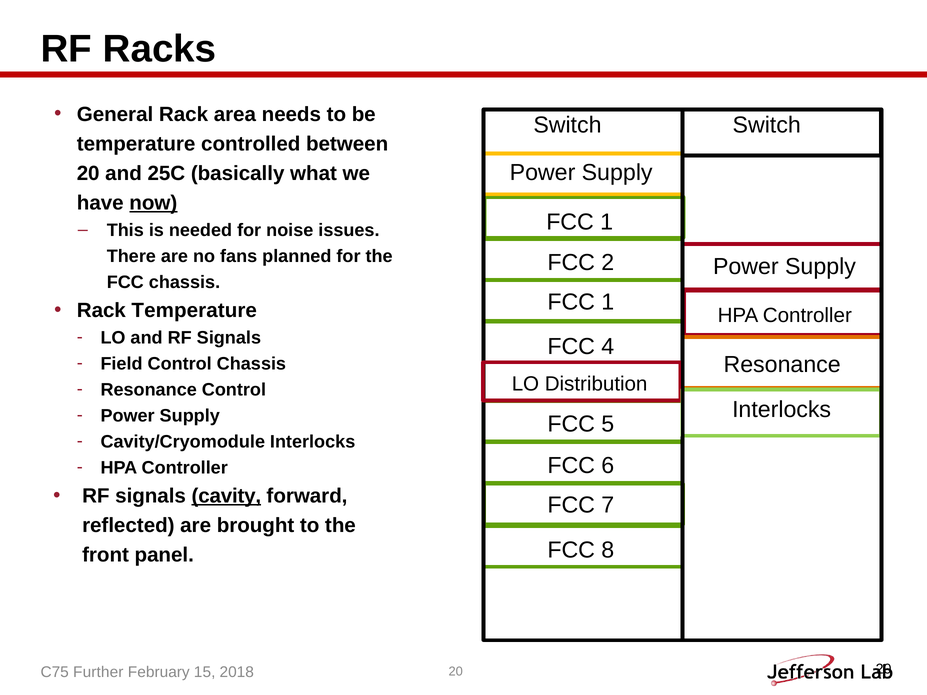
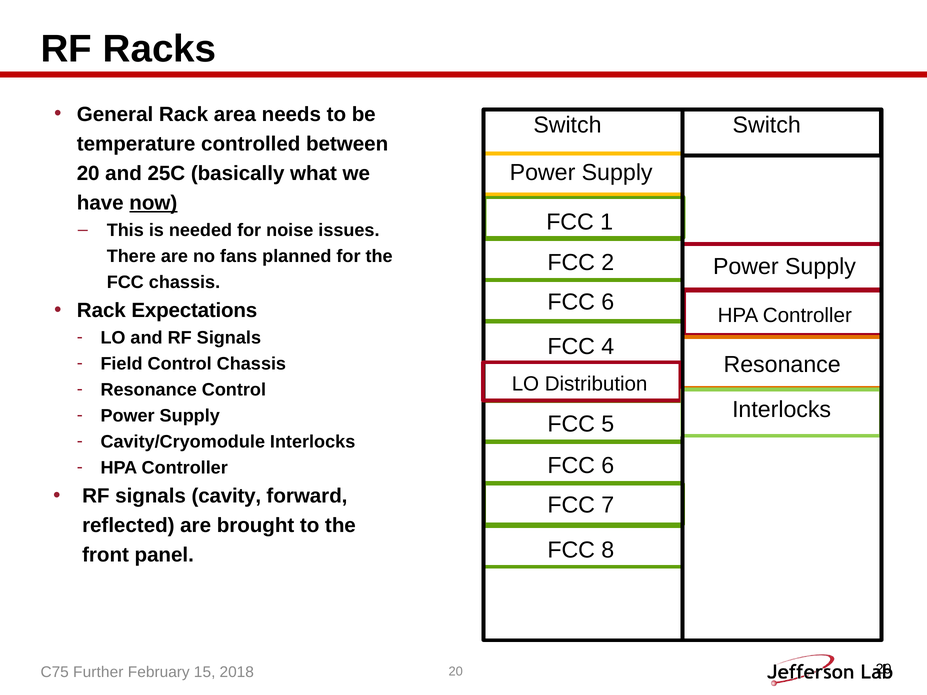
1: 1 -> 6 (608, 302)
Rack Temperature: Temperature -> Expectations (194, 311)
cavity underline: present -> none (226, 496)
